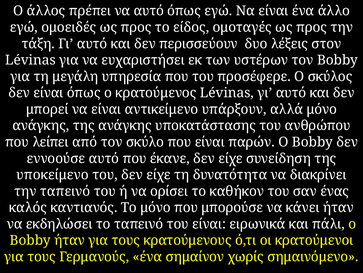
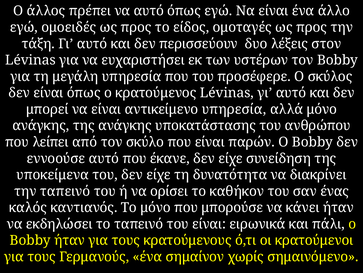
αντικείμενο υπάρξουν: υπάρξουν -> υπηρεσία (234, 109)
υποκείμενο: υποκείμενο -> υποκείμενα (53, 174)
